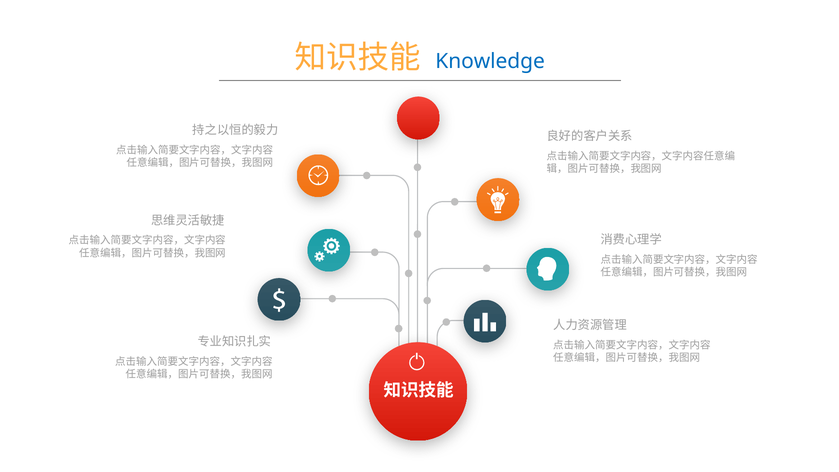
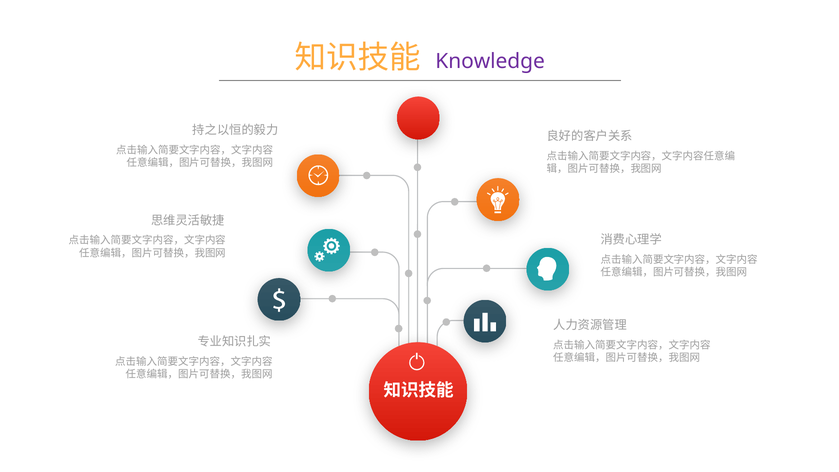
Knowledge colour: blue -> purple (490, 61)
